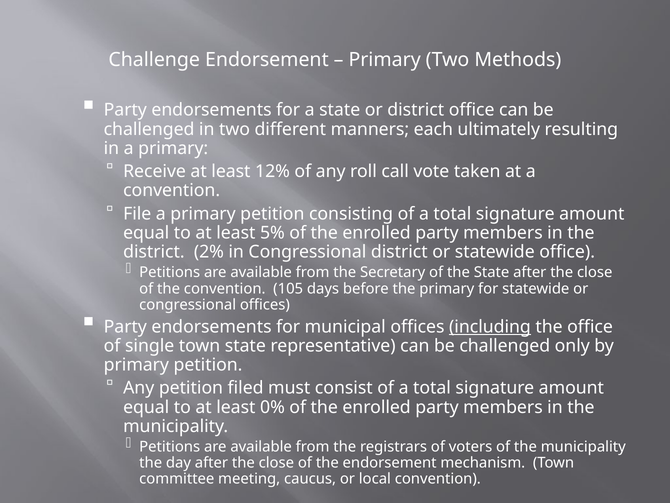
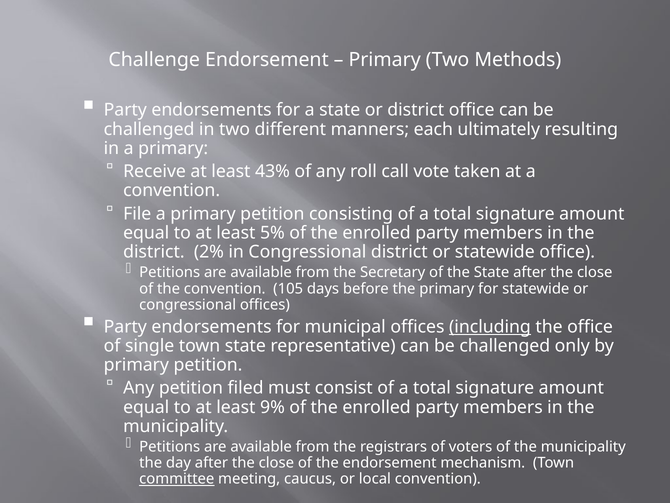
12%: 12% -> 43% (272, 171)
0%: 0% -> 9% (272, 407)
committee underline: none -> present (177, 479)
